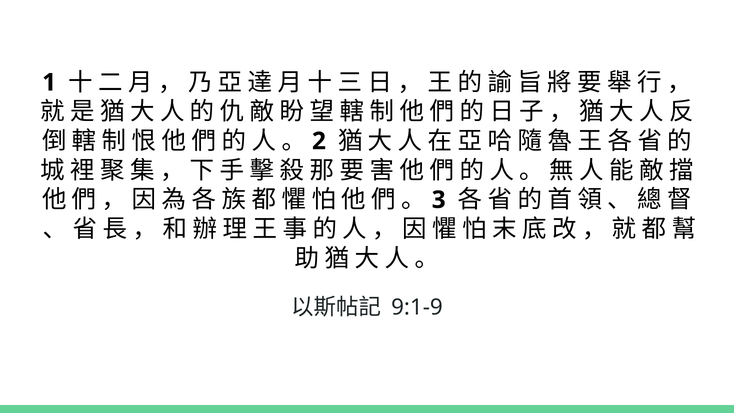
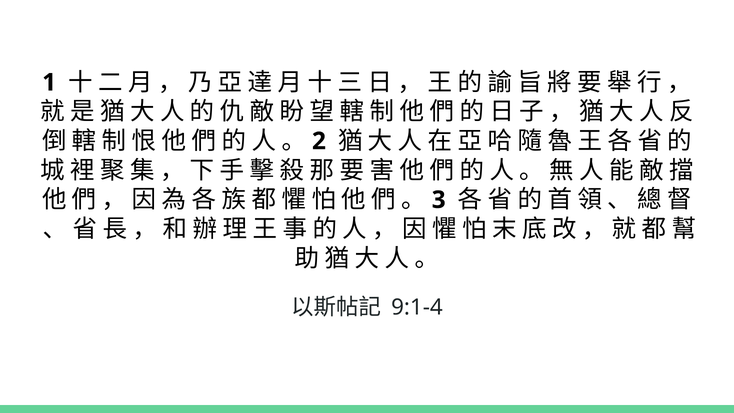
9:1-9: 9:1-9 -> 9:1-4 (417, 307)
